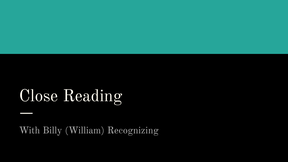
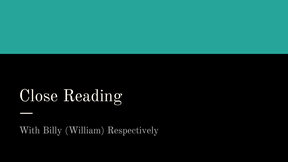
Recognizing: Recognizing -> Respectively (133, 130)
